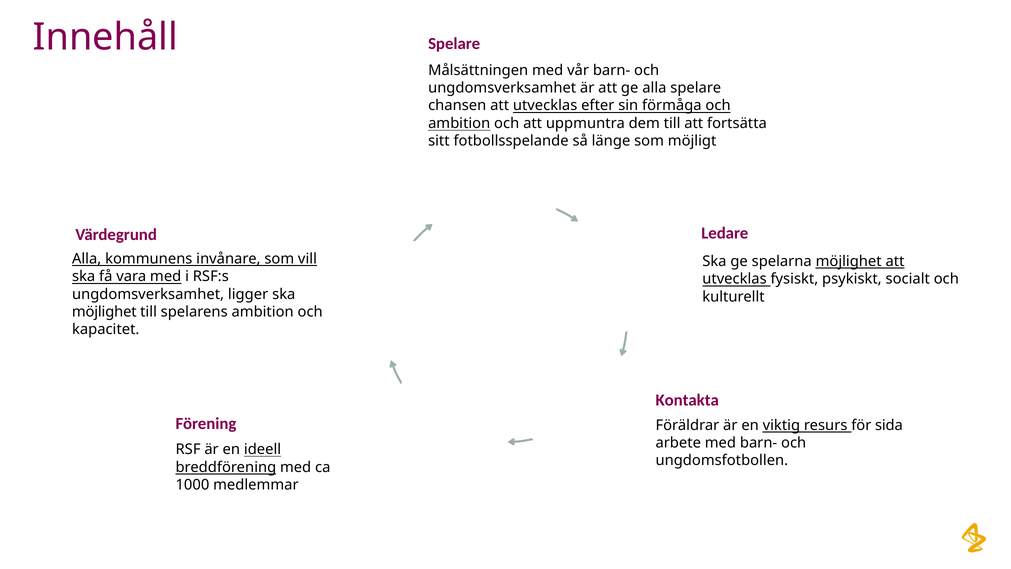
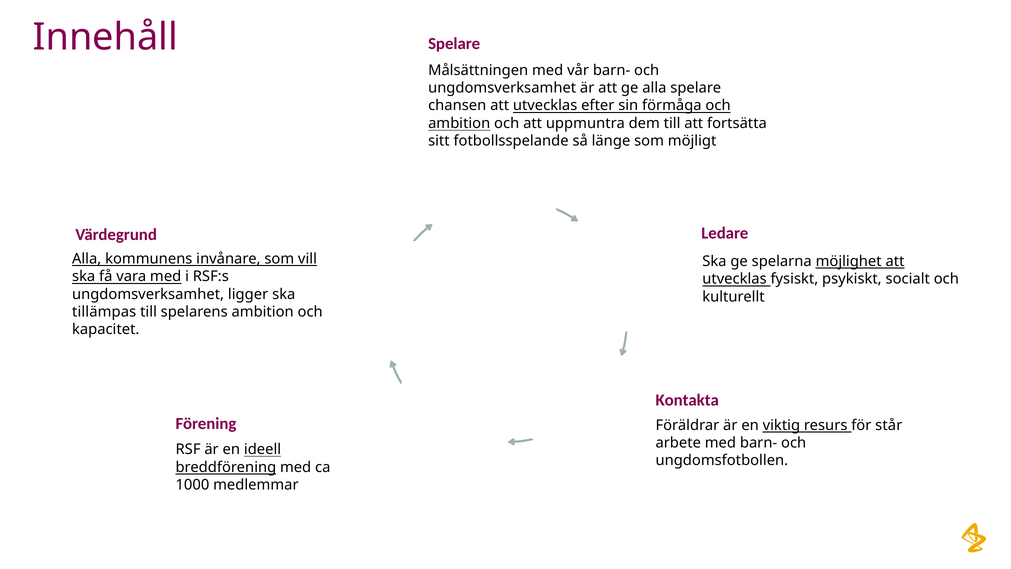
möjlighet: möjlighet -> tillämpas (104, 312)
sida: sida -> står (889, 425)
